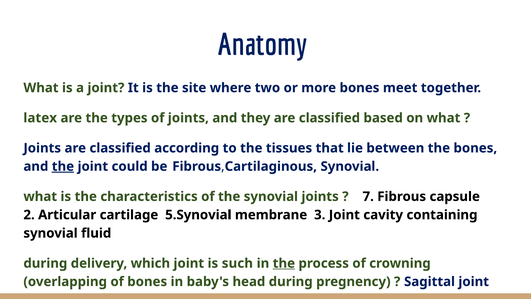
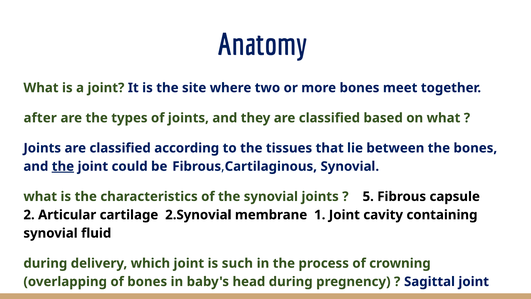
latex: latex -> after (40, 118)
7: 7 -> 5 (368, 196)
5.Synovial: 5.Synovial -> 2.Synovial (198, 215)
3: 3 -> 1 (320, 215)
the underline: present -> none (284, 263)
